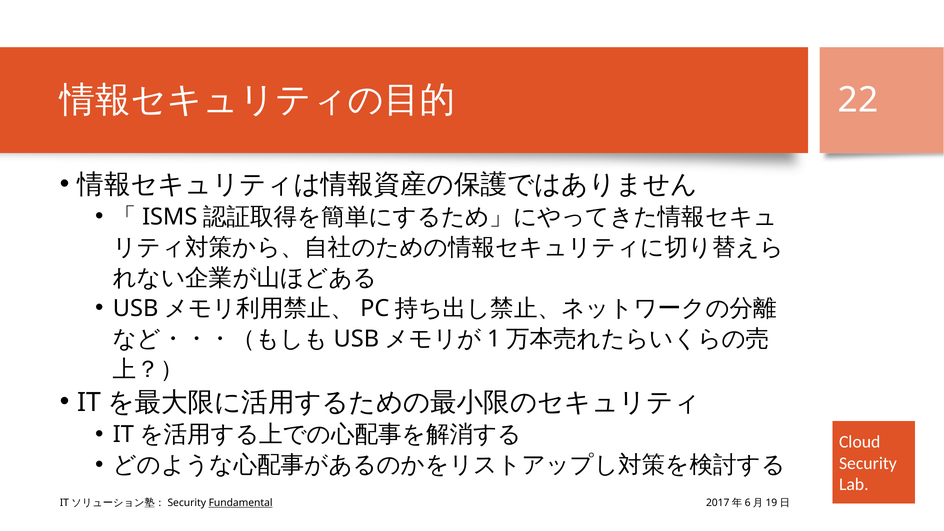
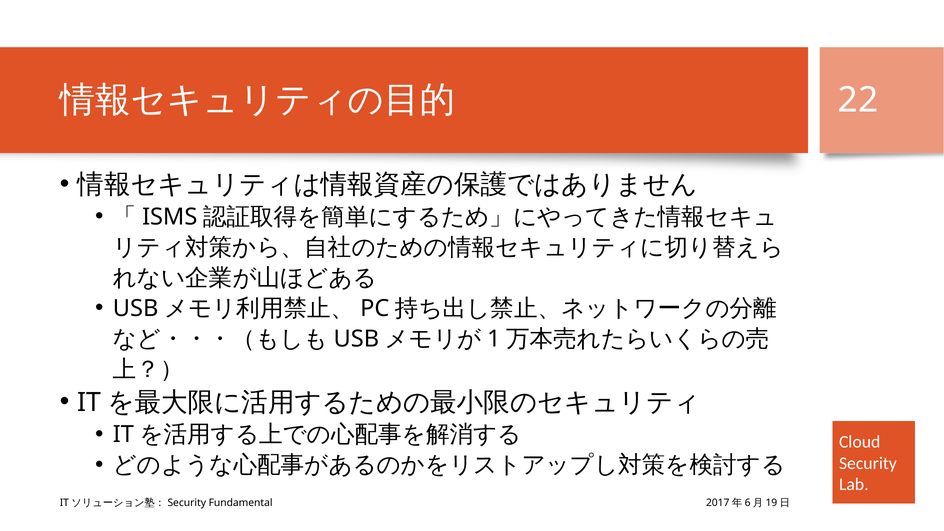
Fundamental underline: present -> none (241, 503)
